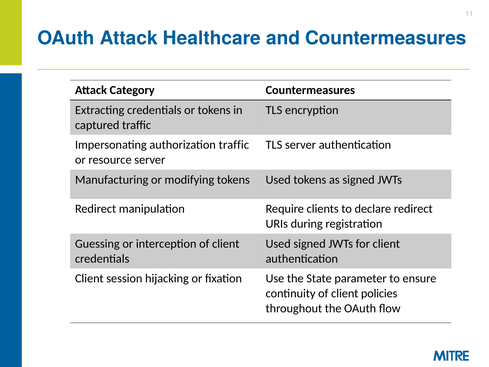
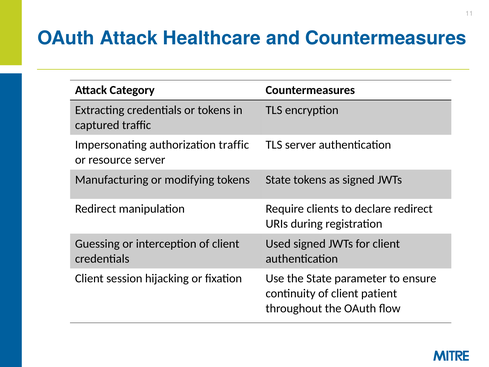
tokens Used: Used -> State (278, 180)
policies: policies -> patient (379, 293)
